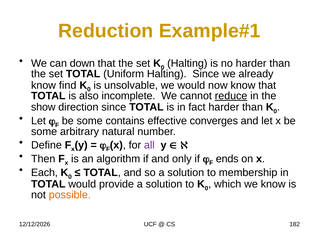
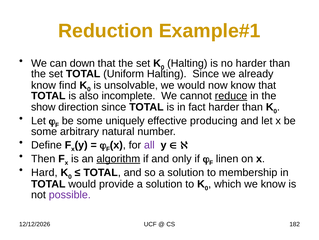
contains: contains -> uniquely (125, 121)
converges: converges -> producing (214, 121)
algorithm underline: none -> present (118, 158)
ends: ends -> linen (227, 158)
Each: Each -> Hard (44, 172)
possible colour: orange -> purple (70, 194)
